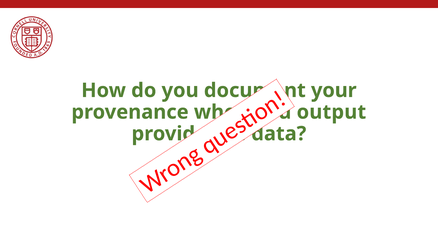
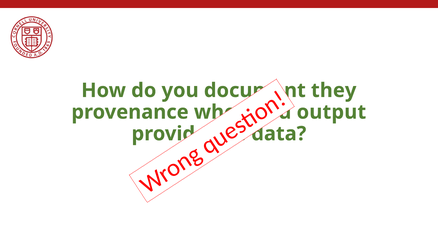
your: your -> they (334, 91)
